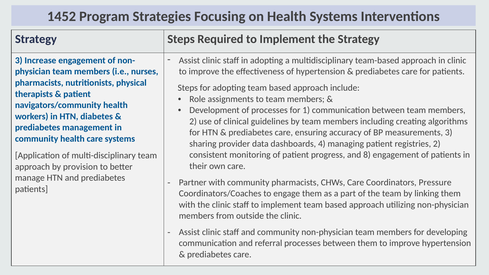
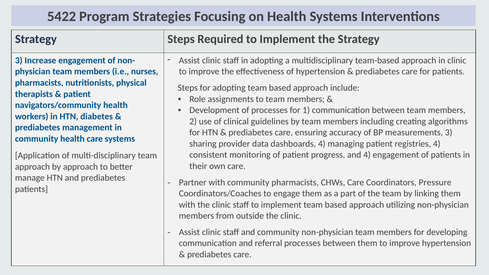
1452: 1452 -> 5422 (62, 17)
registries 2: 2 -> 4 (437, 144)
and 8: 8 -> 4 (367, 155)
by provision: provision -> approach (80, 167)
